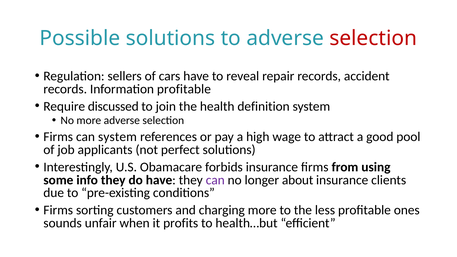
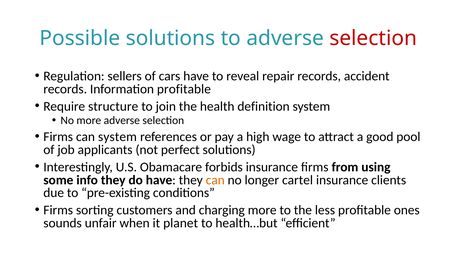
discussed: discussed -> structure (113, 106)
can colour: purple -> orange (215, 180)
about: about -> cartel (298, 180)
profits: profits -> planet (181, 223)
